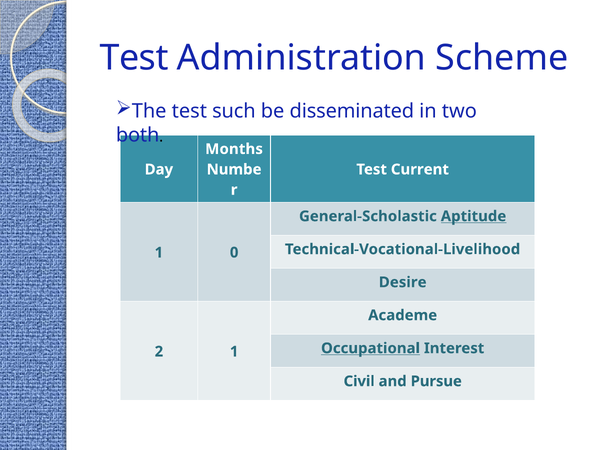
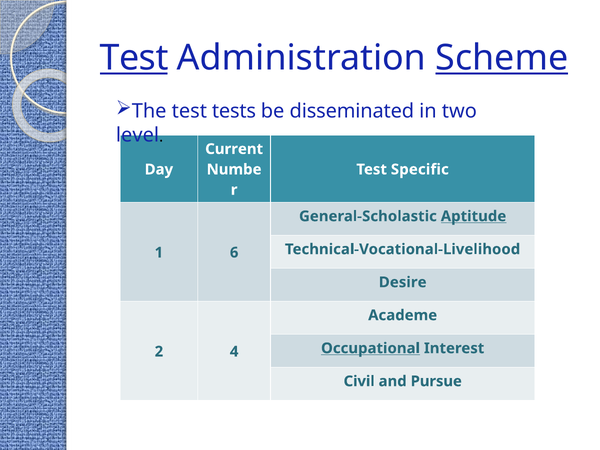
Test underline: none -> present (134, 58)
Scheme underline: none -> present (502, 58)
such: such -> tests (234, 111)
both: both -> level (138, 135)
Months: Months -> Current (234, 149)
Current: Current -> Specific (420, 169)
0: 0 -> 6 (234, 253)
2 1: 1 -> 4 (234, 352)
